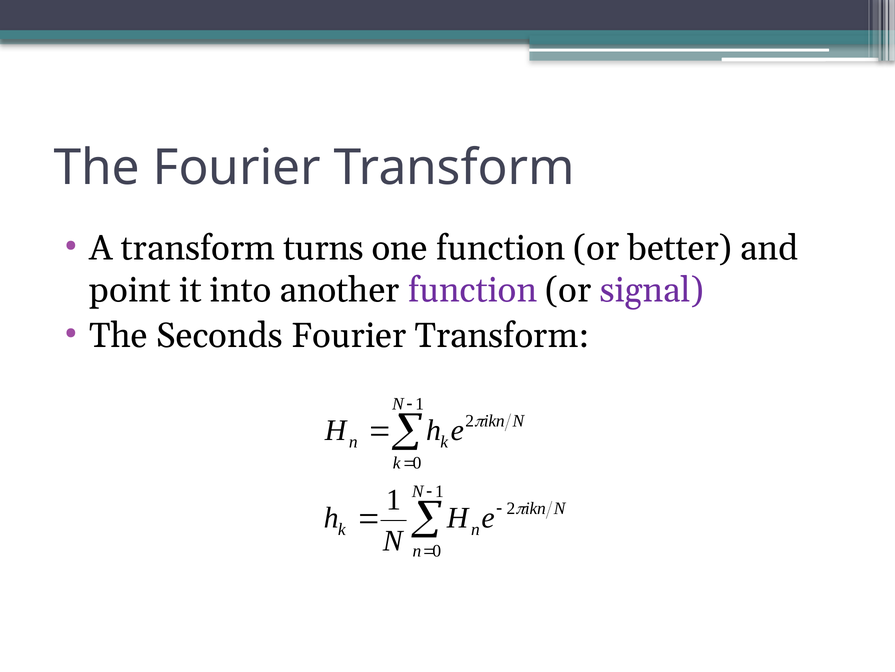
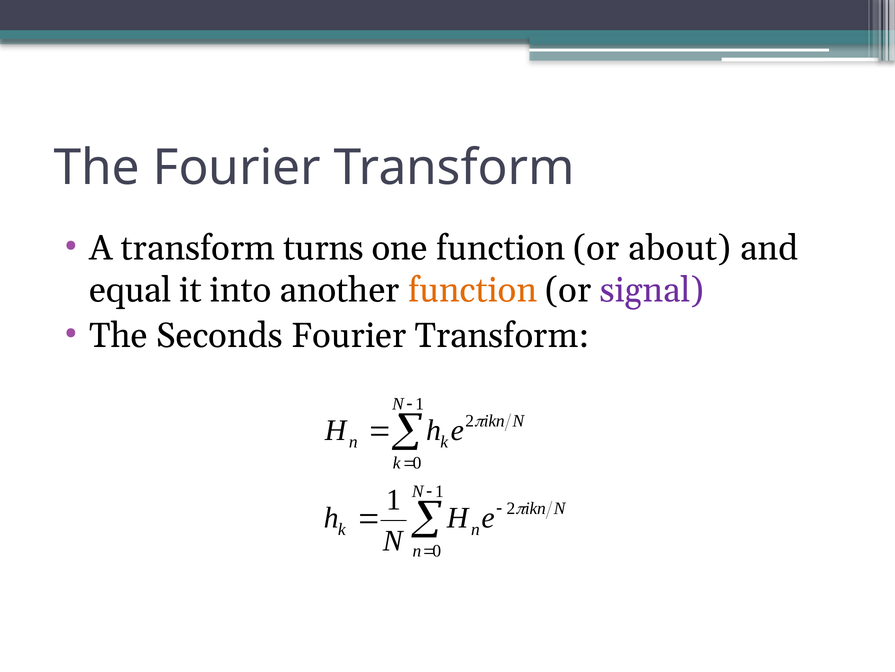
better: better -> about (680, 248)
point: point -> equal (130, 290)
function colour: purple -> orange (473, 290)
